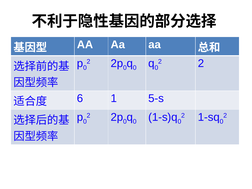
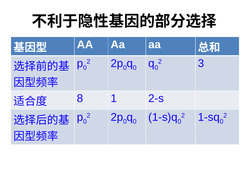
2: 2 -> 3 (201, 63)
6: 6 -> 8 (80, 98)
5-s: 5-s -> 2-s (156, 98)
